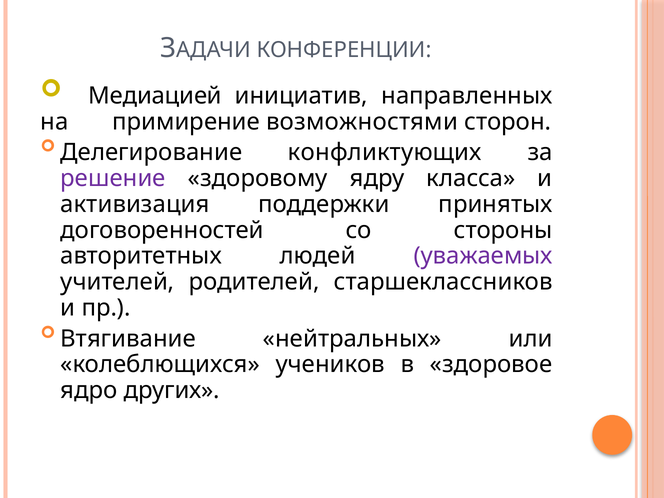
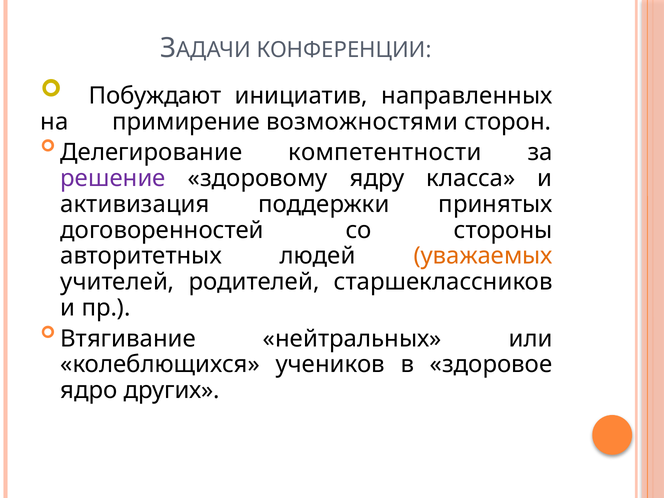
Медиацией: Медиацией -> Побуждают (155, 96)
конфликтующих: конфликтующих -> компетентности (385, 152)
уважаемых colour: purple -> orange (483, 256)
